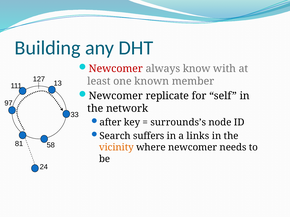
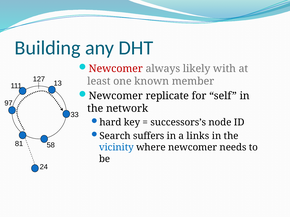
know: know -> likely (197, 69)
after: after -> hard (110, 123)
surrounds’s: surrounds’s -> successors’s (178, 123)
vicinity colour: orange -> blue (116, 148)
